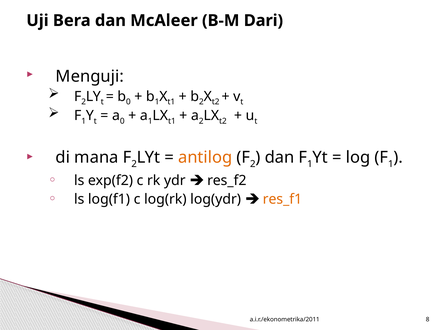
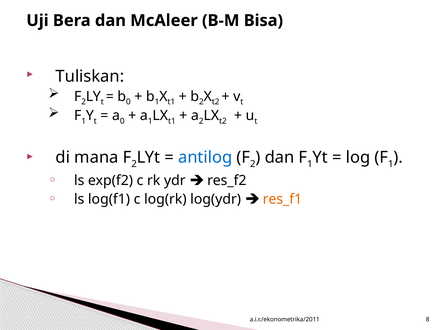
Dari: Dari -> Bisa (263, 21)
Menguji: Menguji -> Tuliskan (90, 76)
antilog colour: orange -> blue (205, 158)
